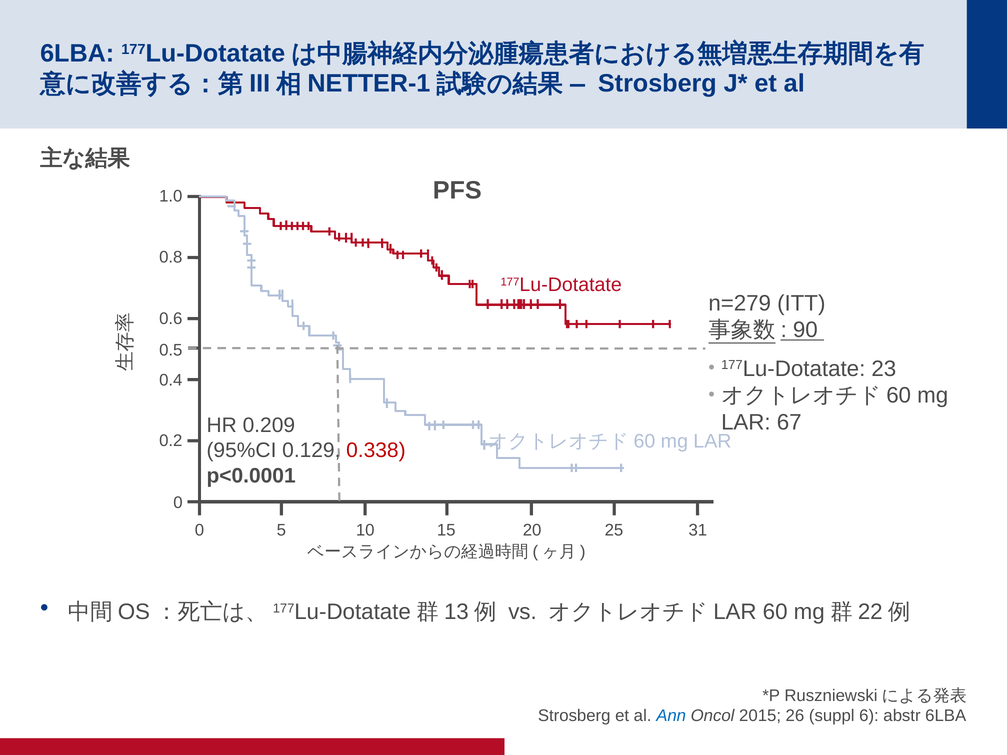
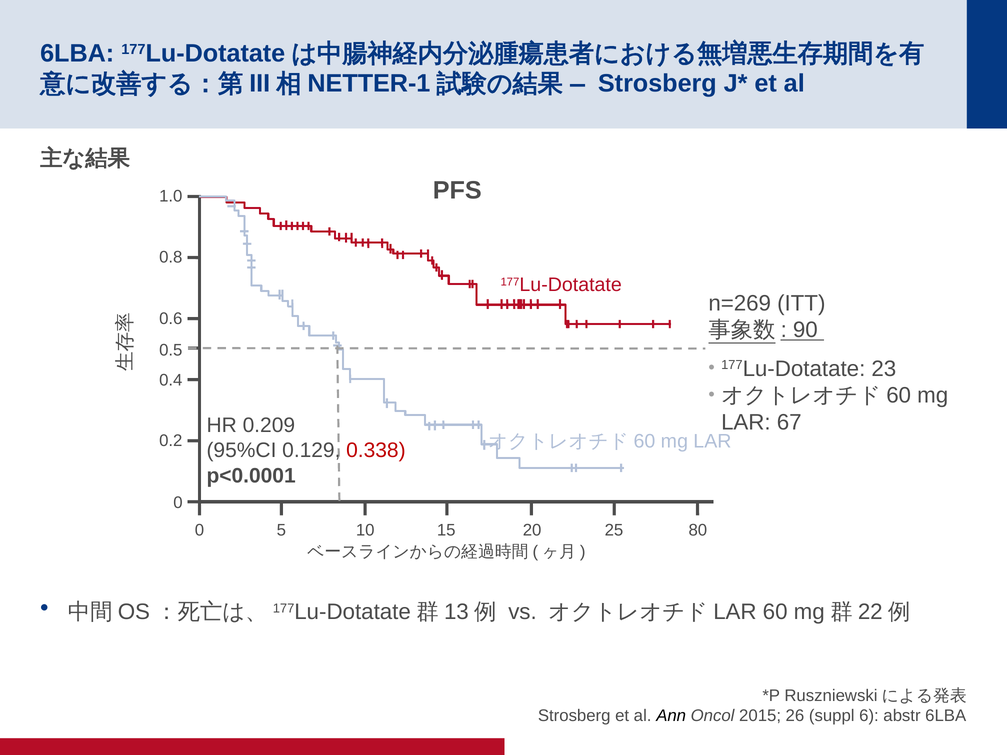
n=279: n=279 -> n=269 (740, 303)
31: 31 -> 80 (698, 530)
Ann colour: blue -> black (671, 716)
